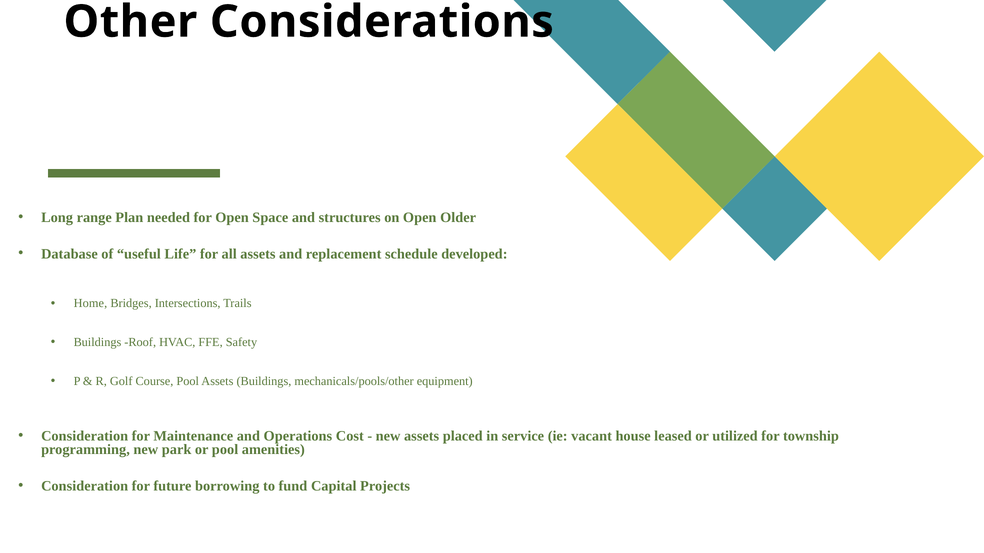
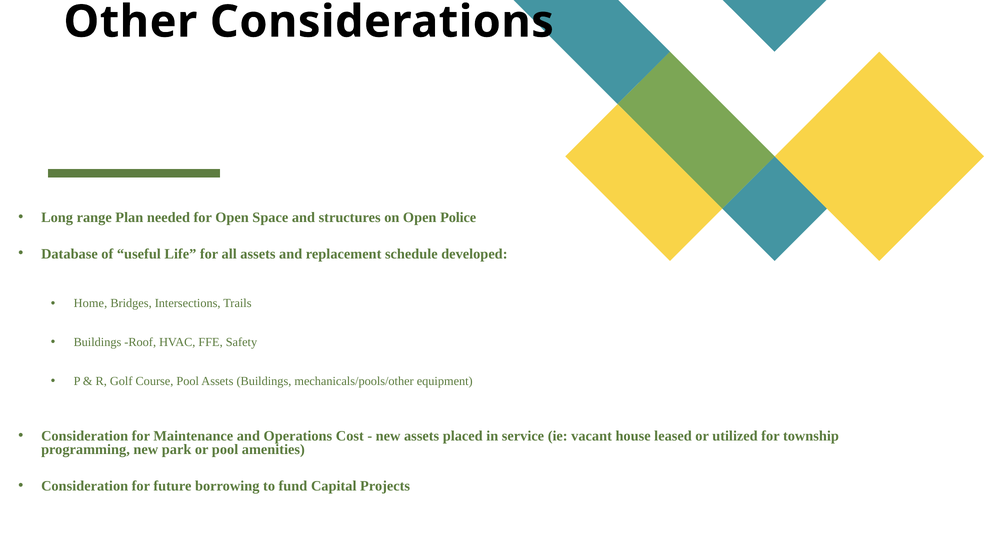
Older: Older -> Police (458, 218)
